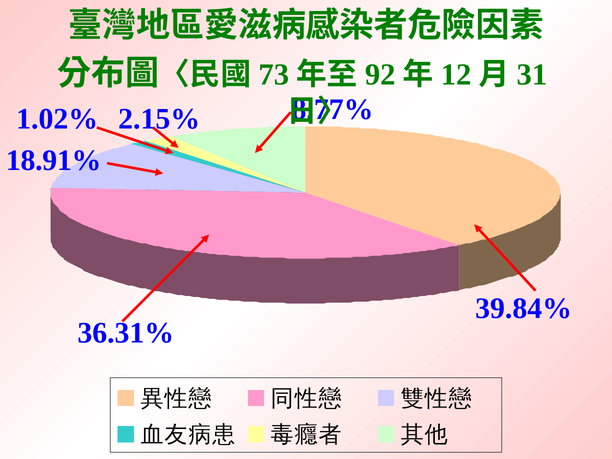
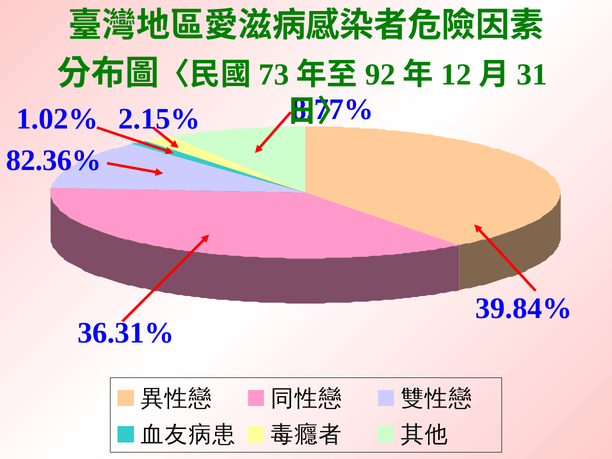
18.91%: 18.91% -> 82.36% (54, 161)
